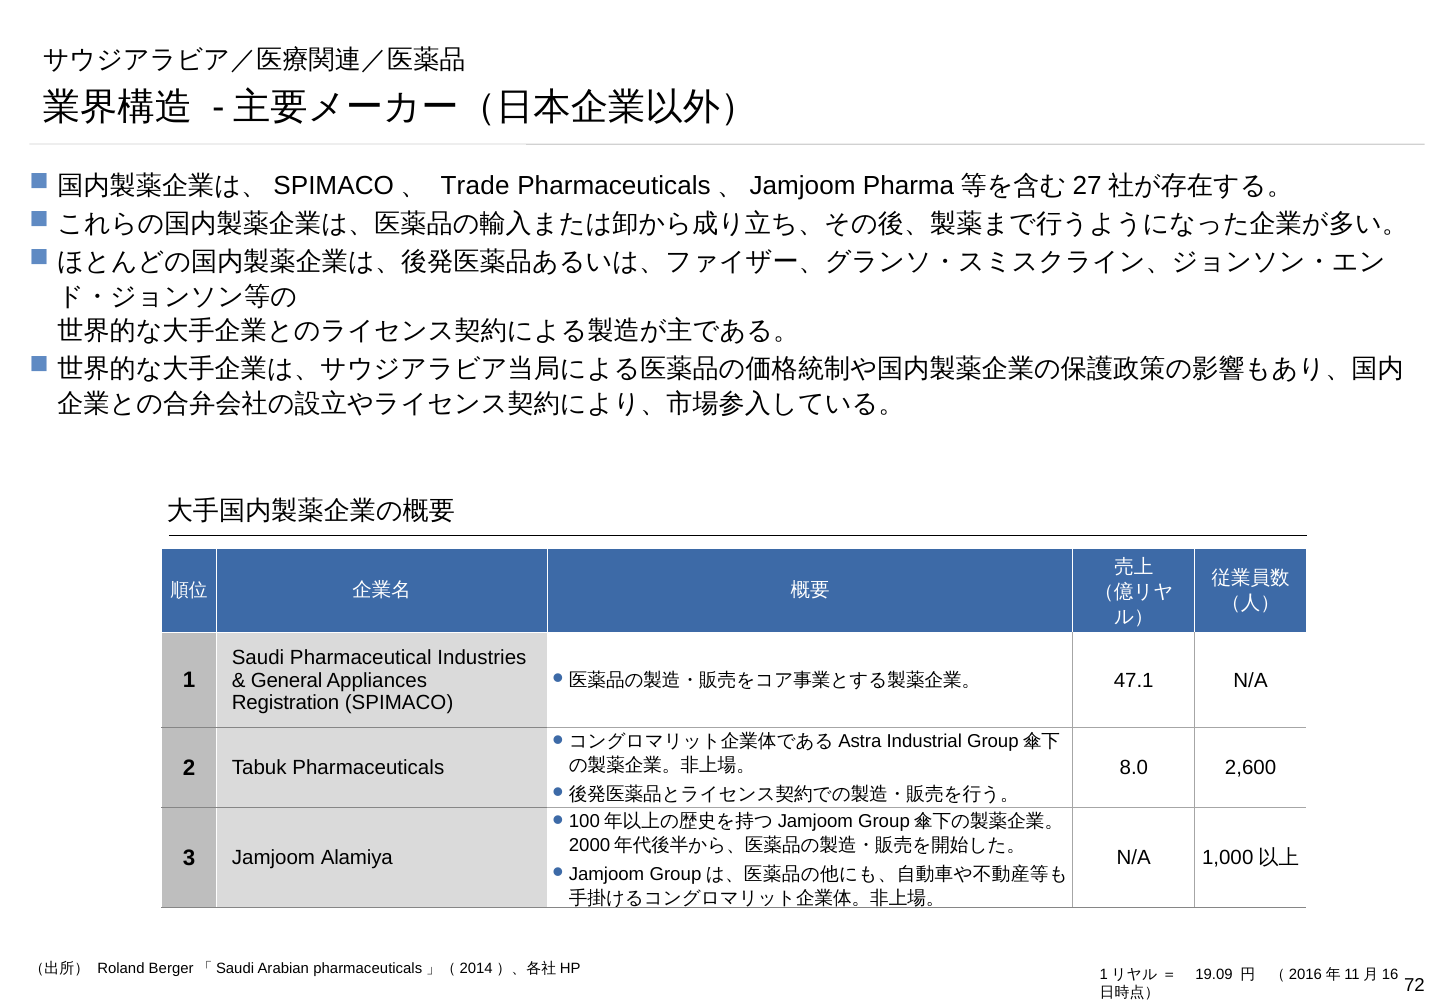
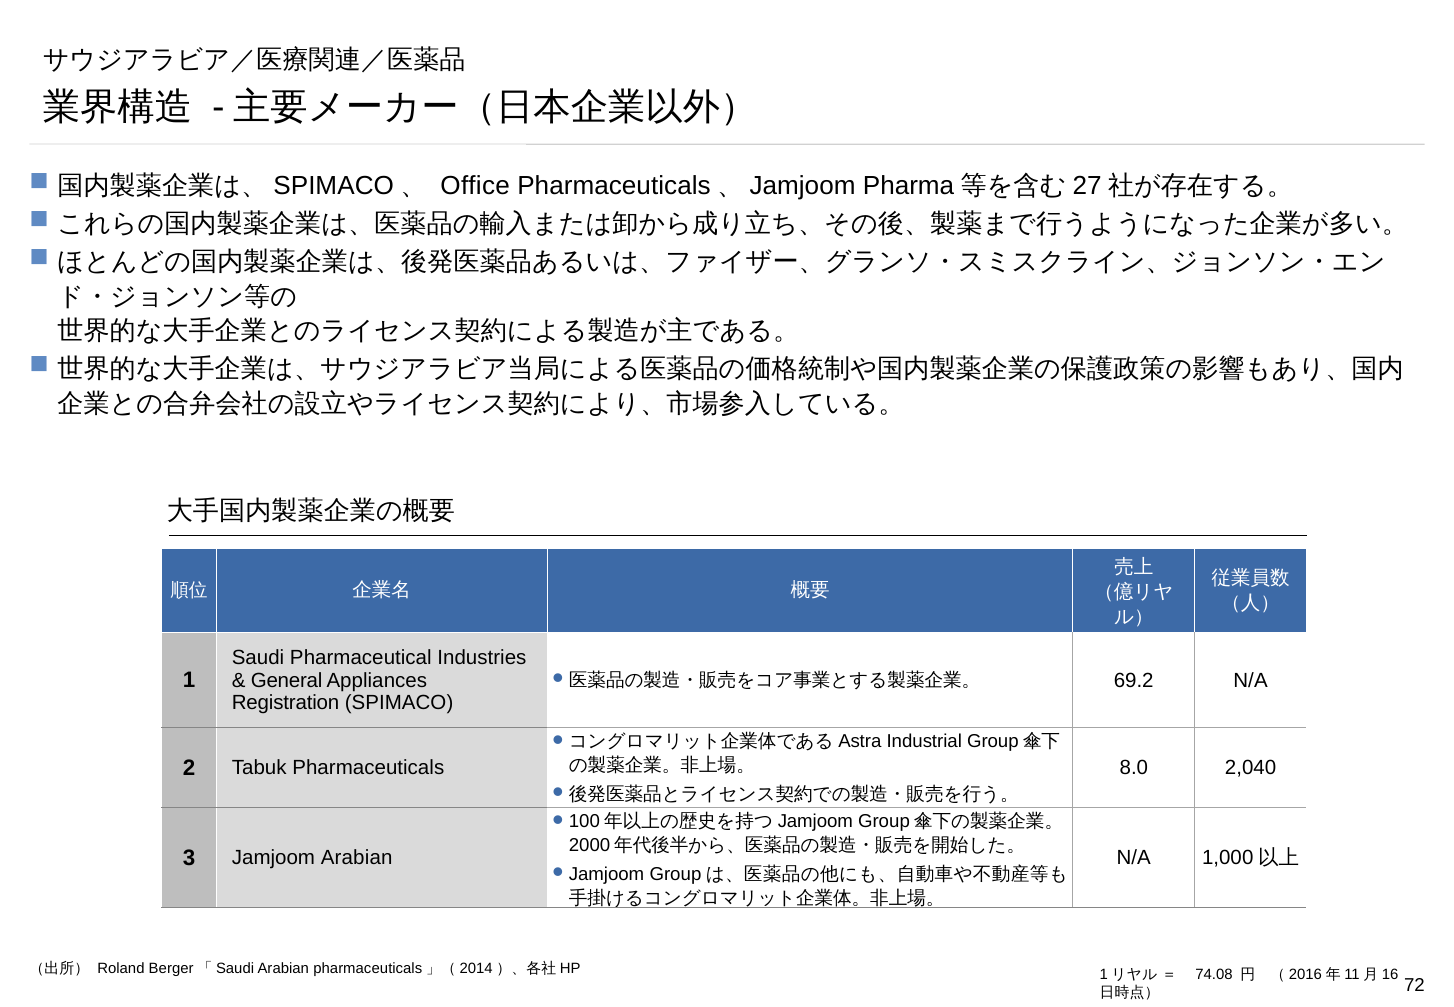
Trade: Trade -> Office (475, 186)
47.1: 47.1 -> 69.2 (1134, 680)
2,600: 2,600 -> 2,040 (1251, 768)
Jamjoom Alamiya: Alamiya -> Arabian (357, 858)
19.09: 19.09 -> 74.08 (1214, 974)
